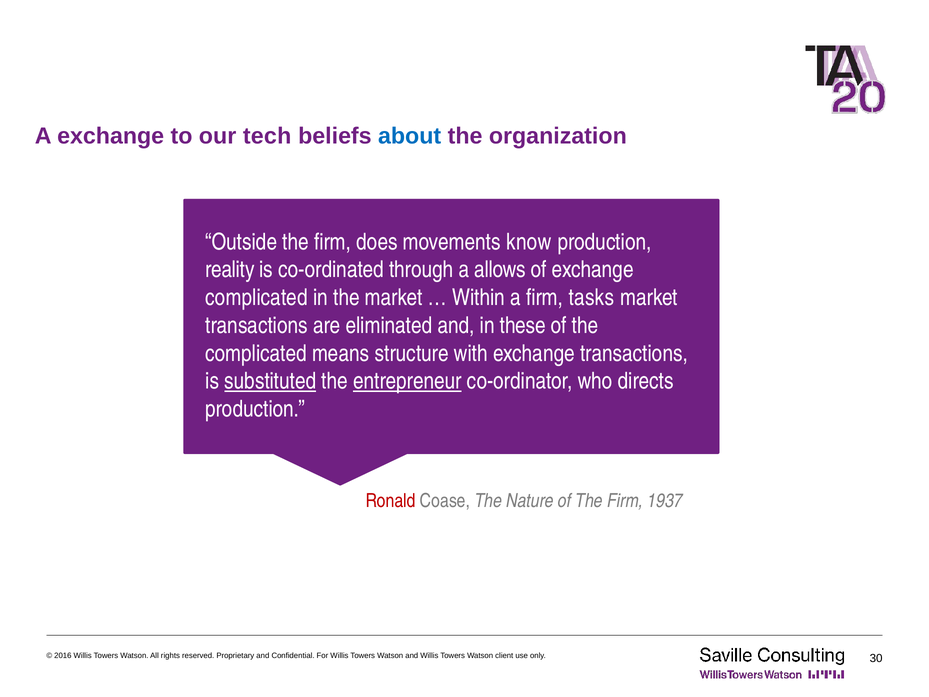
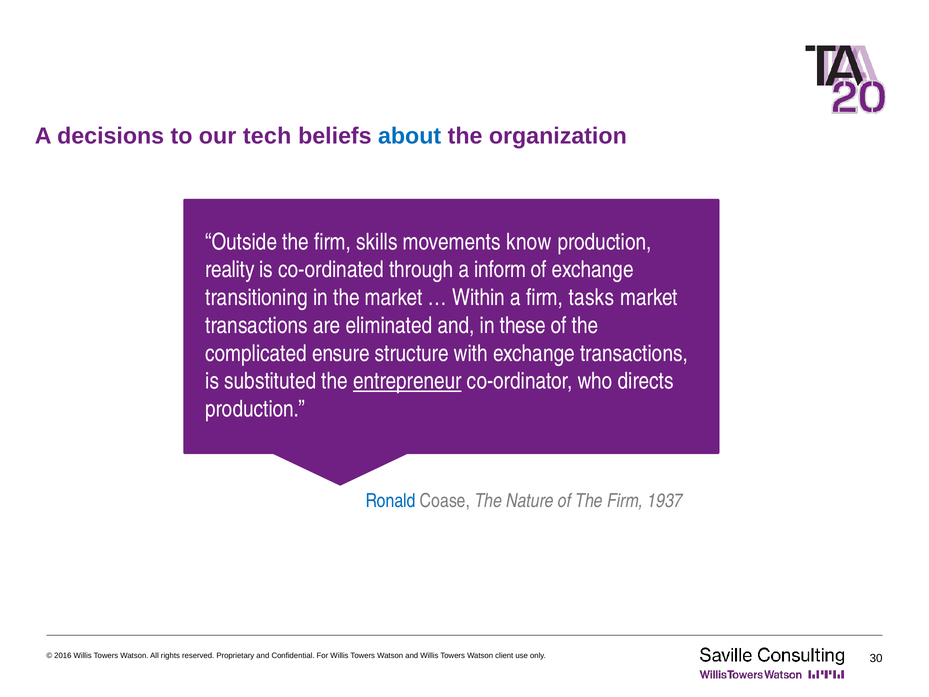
A exchange: exchange -> decisions (111, 136)
does: does -> skills (377, 242)
allows: allows -> inform (500, 270)
complicated: complicated -> transitioning (257, 298)
means: means -> ensure (341, 353)
substituted underline: present -> none (270, 381)
Ronald colour: red -> blue (391, 500)
